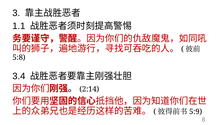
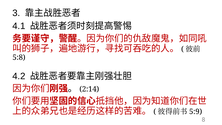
1.1: 1.1 -> 4.1 (19, 26)
3.4: 3.4 -> 4.2 (19, 76)
